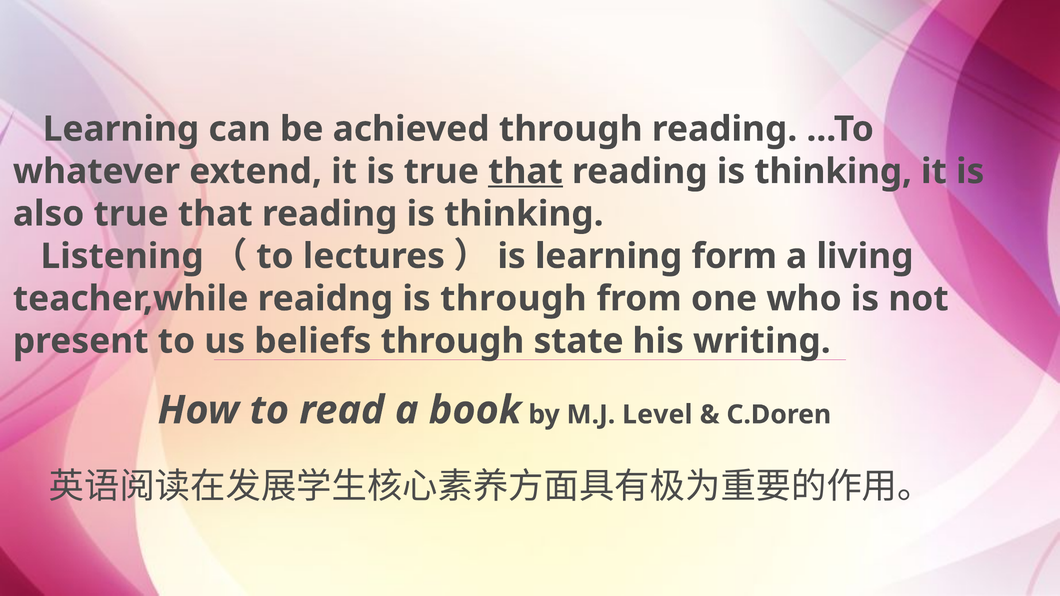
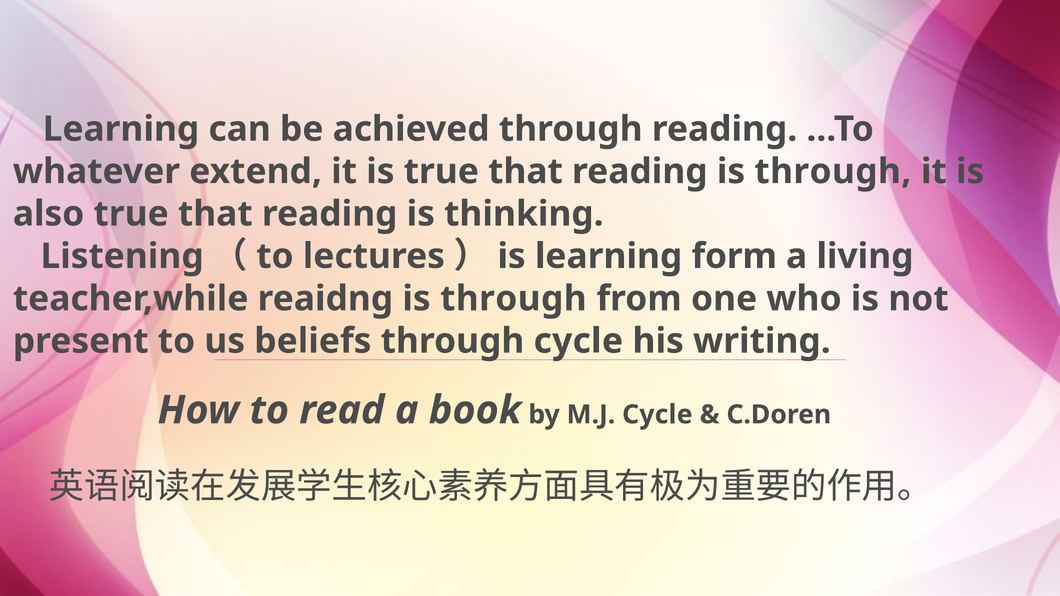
that underline: present -> none (525, 172)
thinking: thinking -> through (833, 172)
through state: state -> cycle (578, 341)
M.J Level: Level -> Cycle (657, 415)
